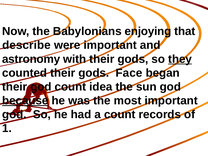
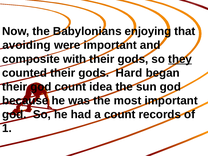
describe: describe -> avoiding (26, 45)
astronomy: astronomy -> composite (31, 59)
Face: Face -> Hard (129, 73)
because underline: present -> none (25, 101)
